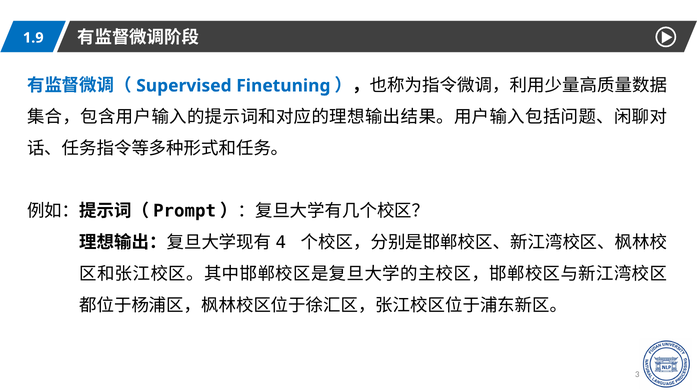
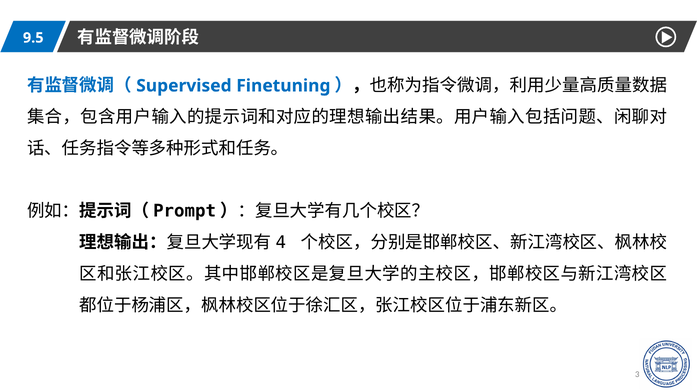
1.9: 1.9 -> 9.5 (33, 38)
